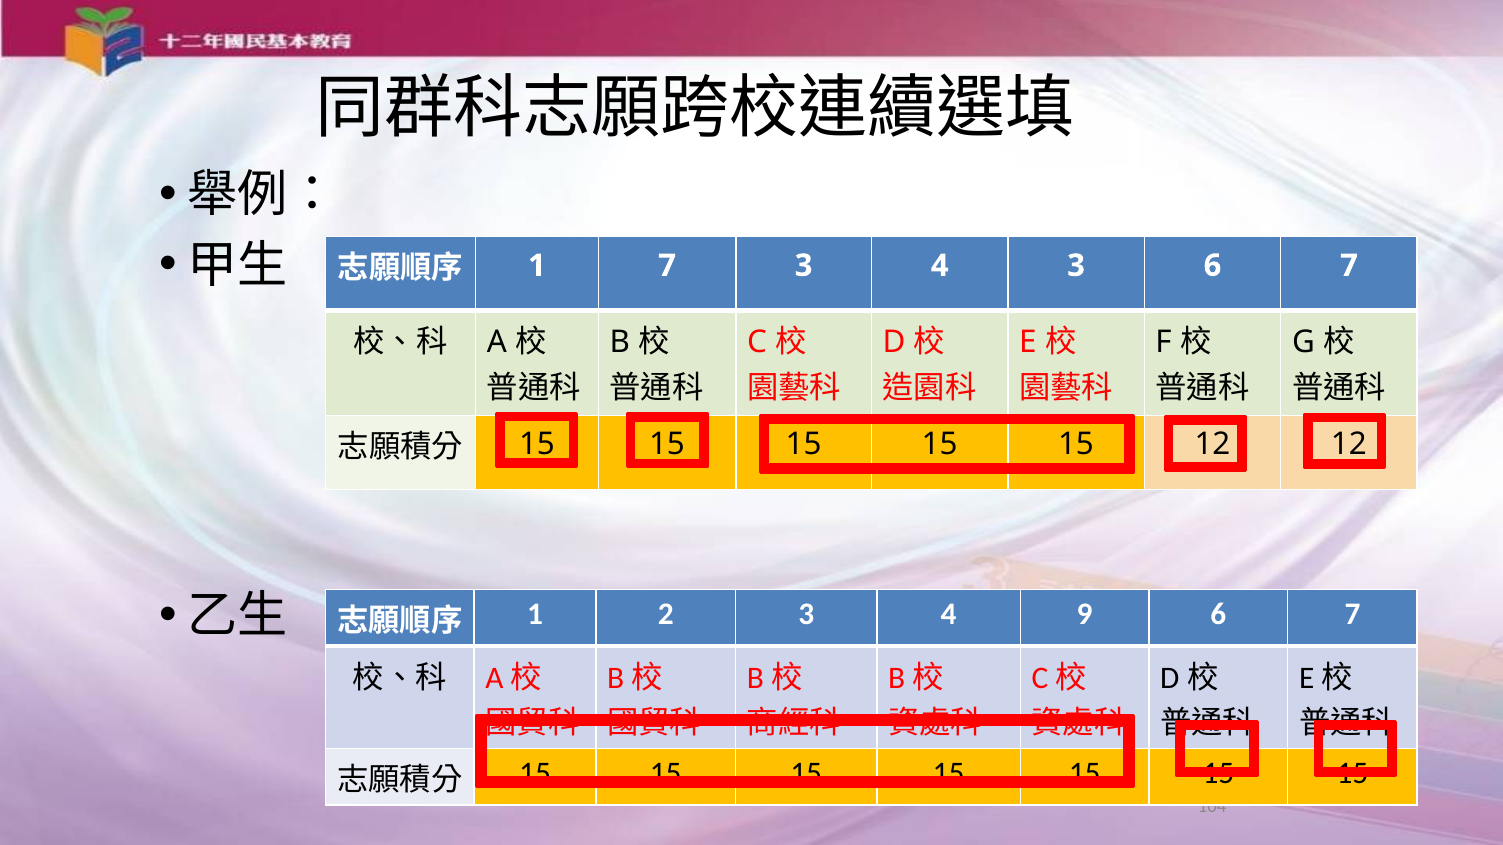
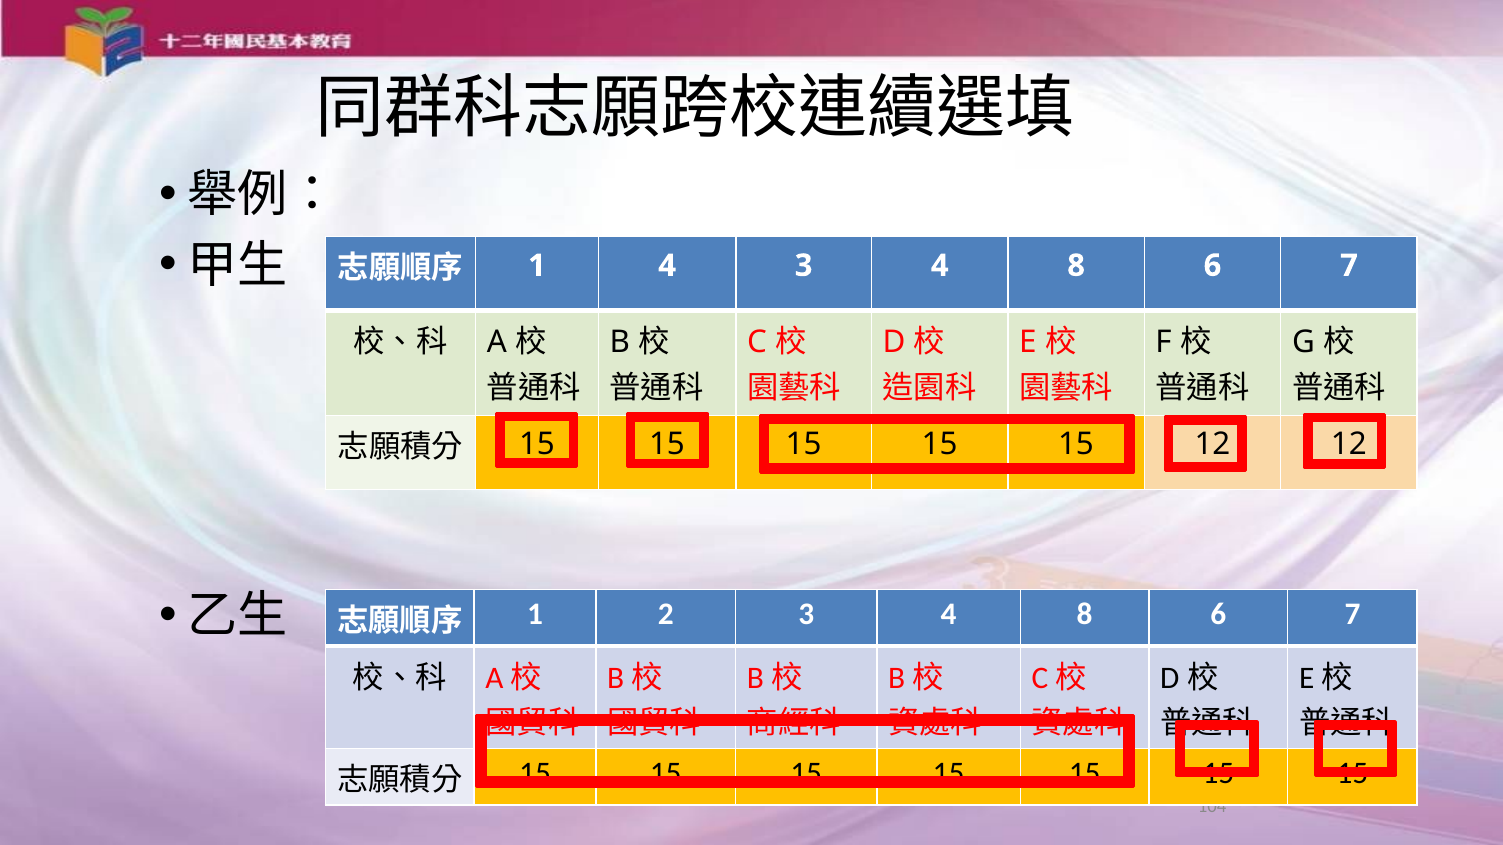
1 7: 7 -> 4 (667, 266)
3: 3 -> 8 (1076, 266)
2 3 4 9: 9 -> 8 (1085, 615)
